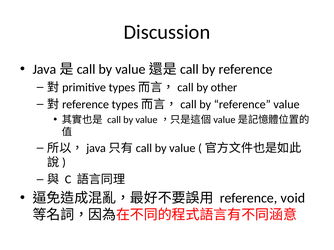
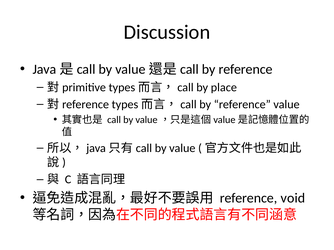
other: other -> place (224, 88)
